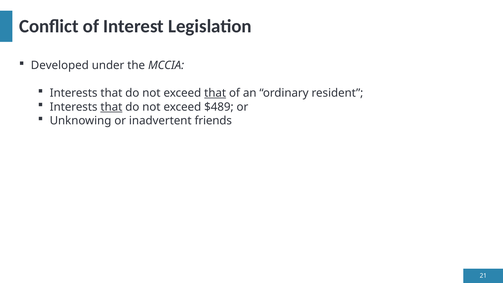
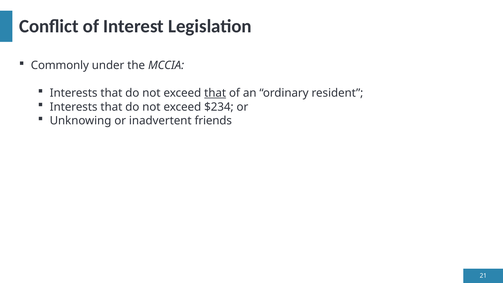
Developed: Developed -> Commonly (60, 65)
that underline: present -> none (111, 107)
$489: $489 -> $234 (219, 107)
